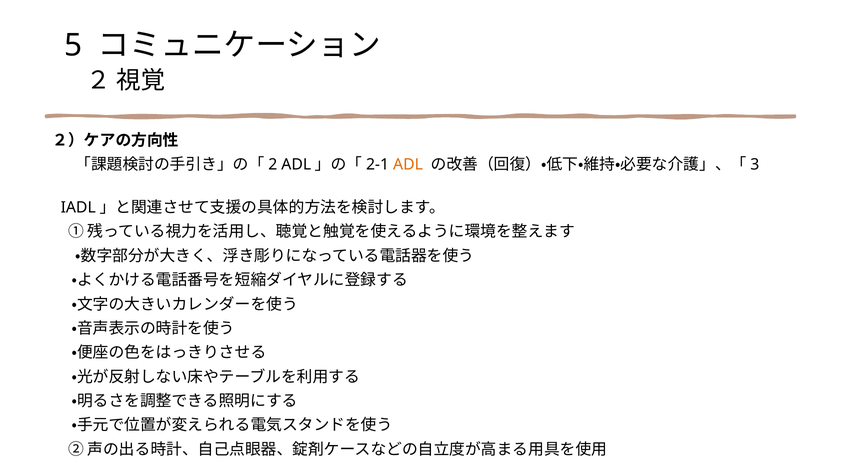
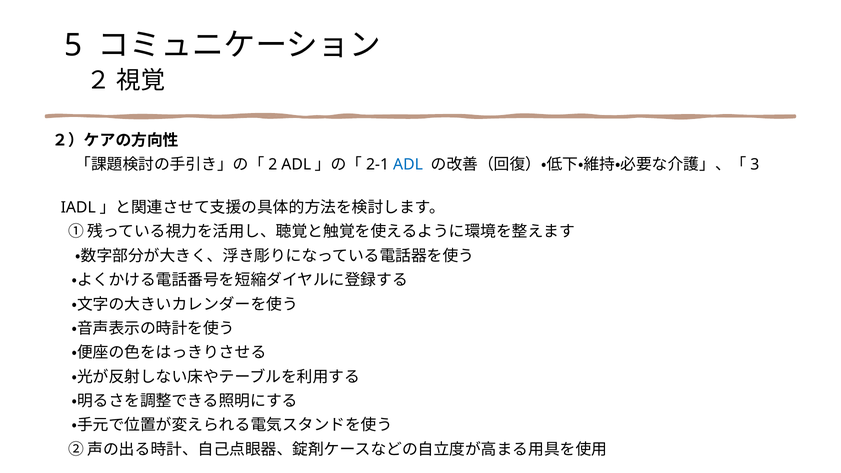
ADL colour: orange -> blue (408, 165)
